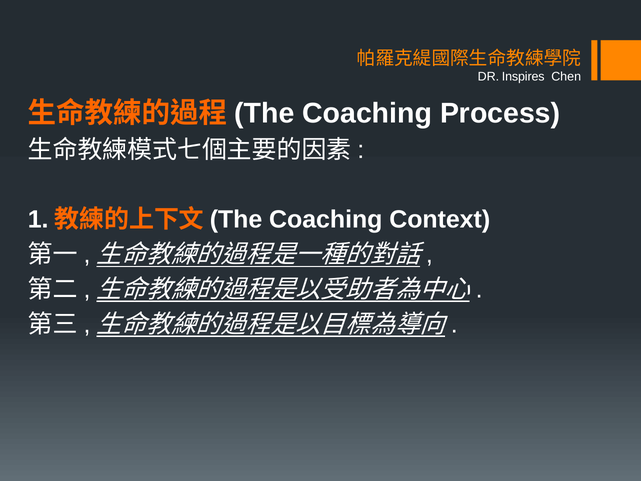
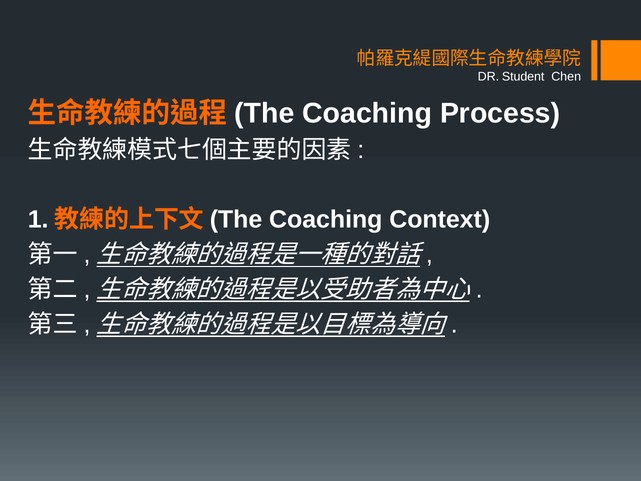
Inspires: Inspires -> Student (523, 77)
